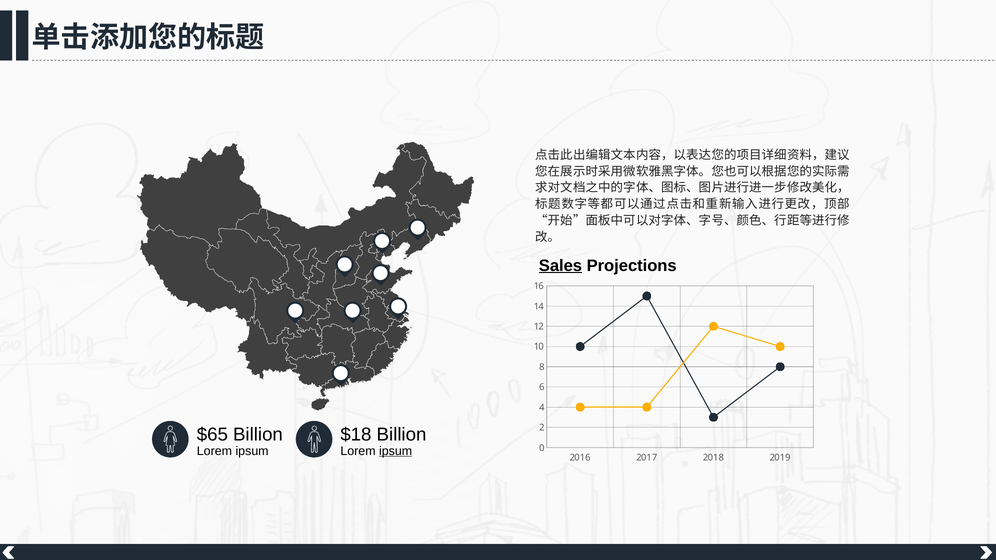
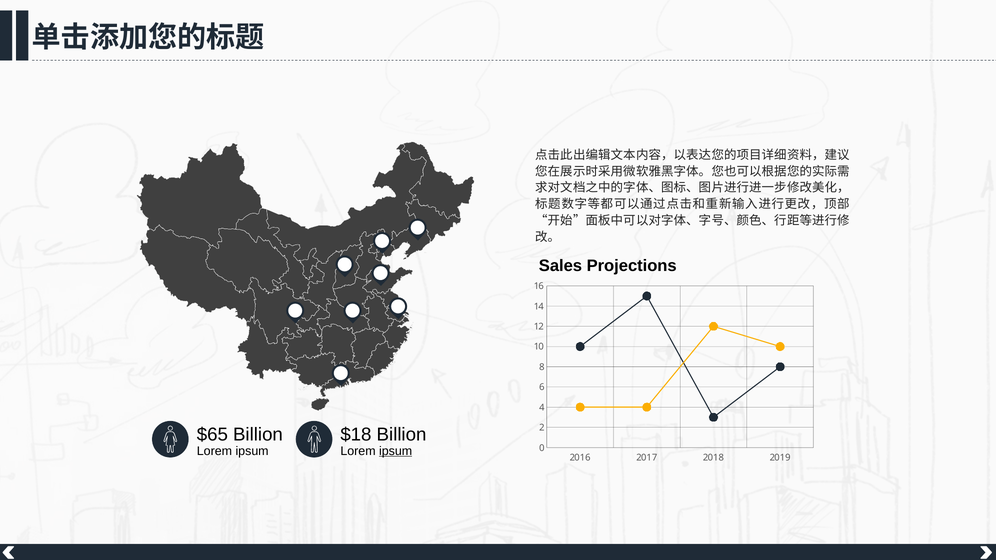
Sales underline: present -> none (560, 266)
